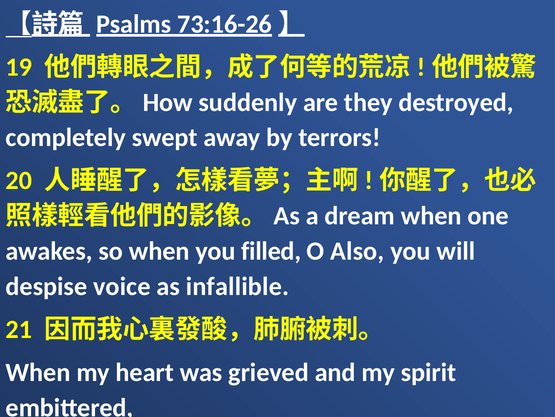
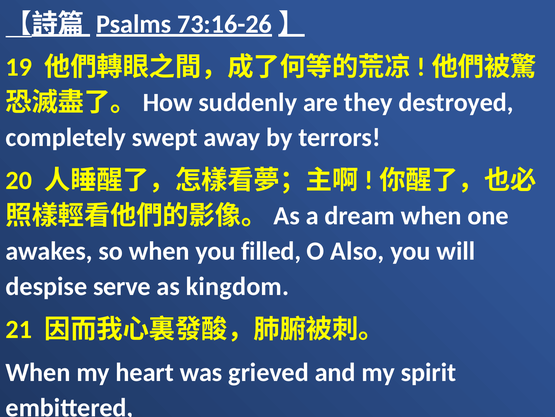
voice: voice -> serve (122, 286)
infallible: infallible -> kingdom (237, 286)
